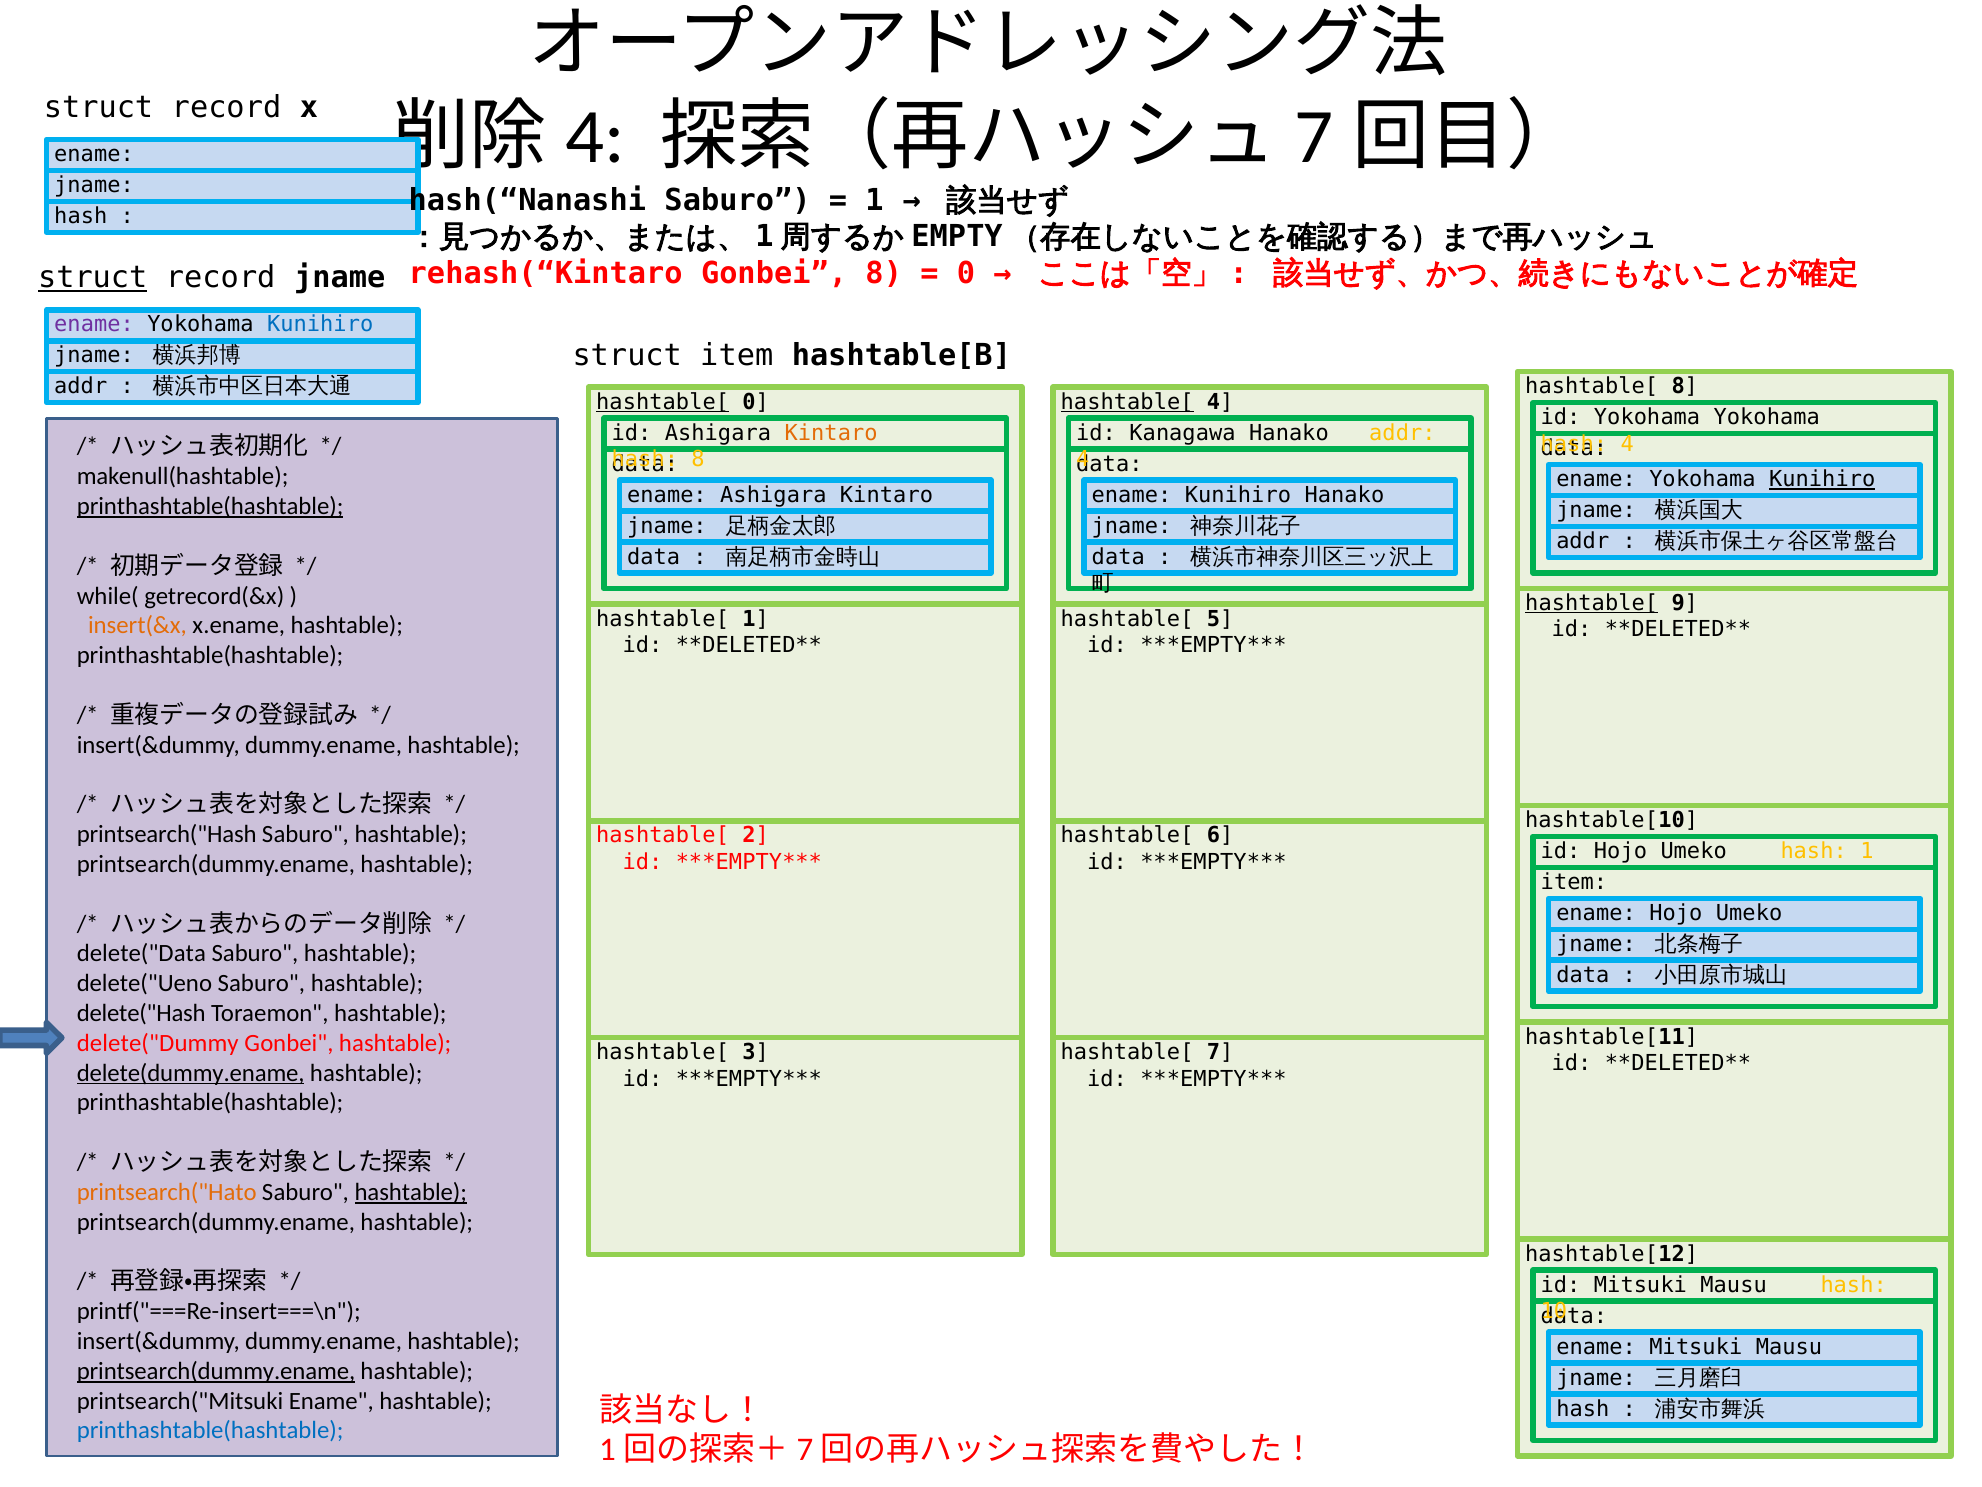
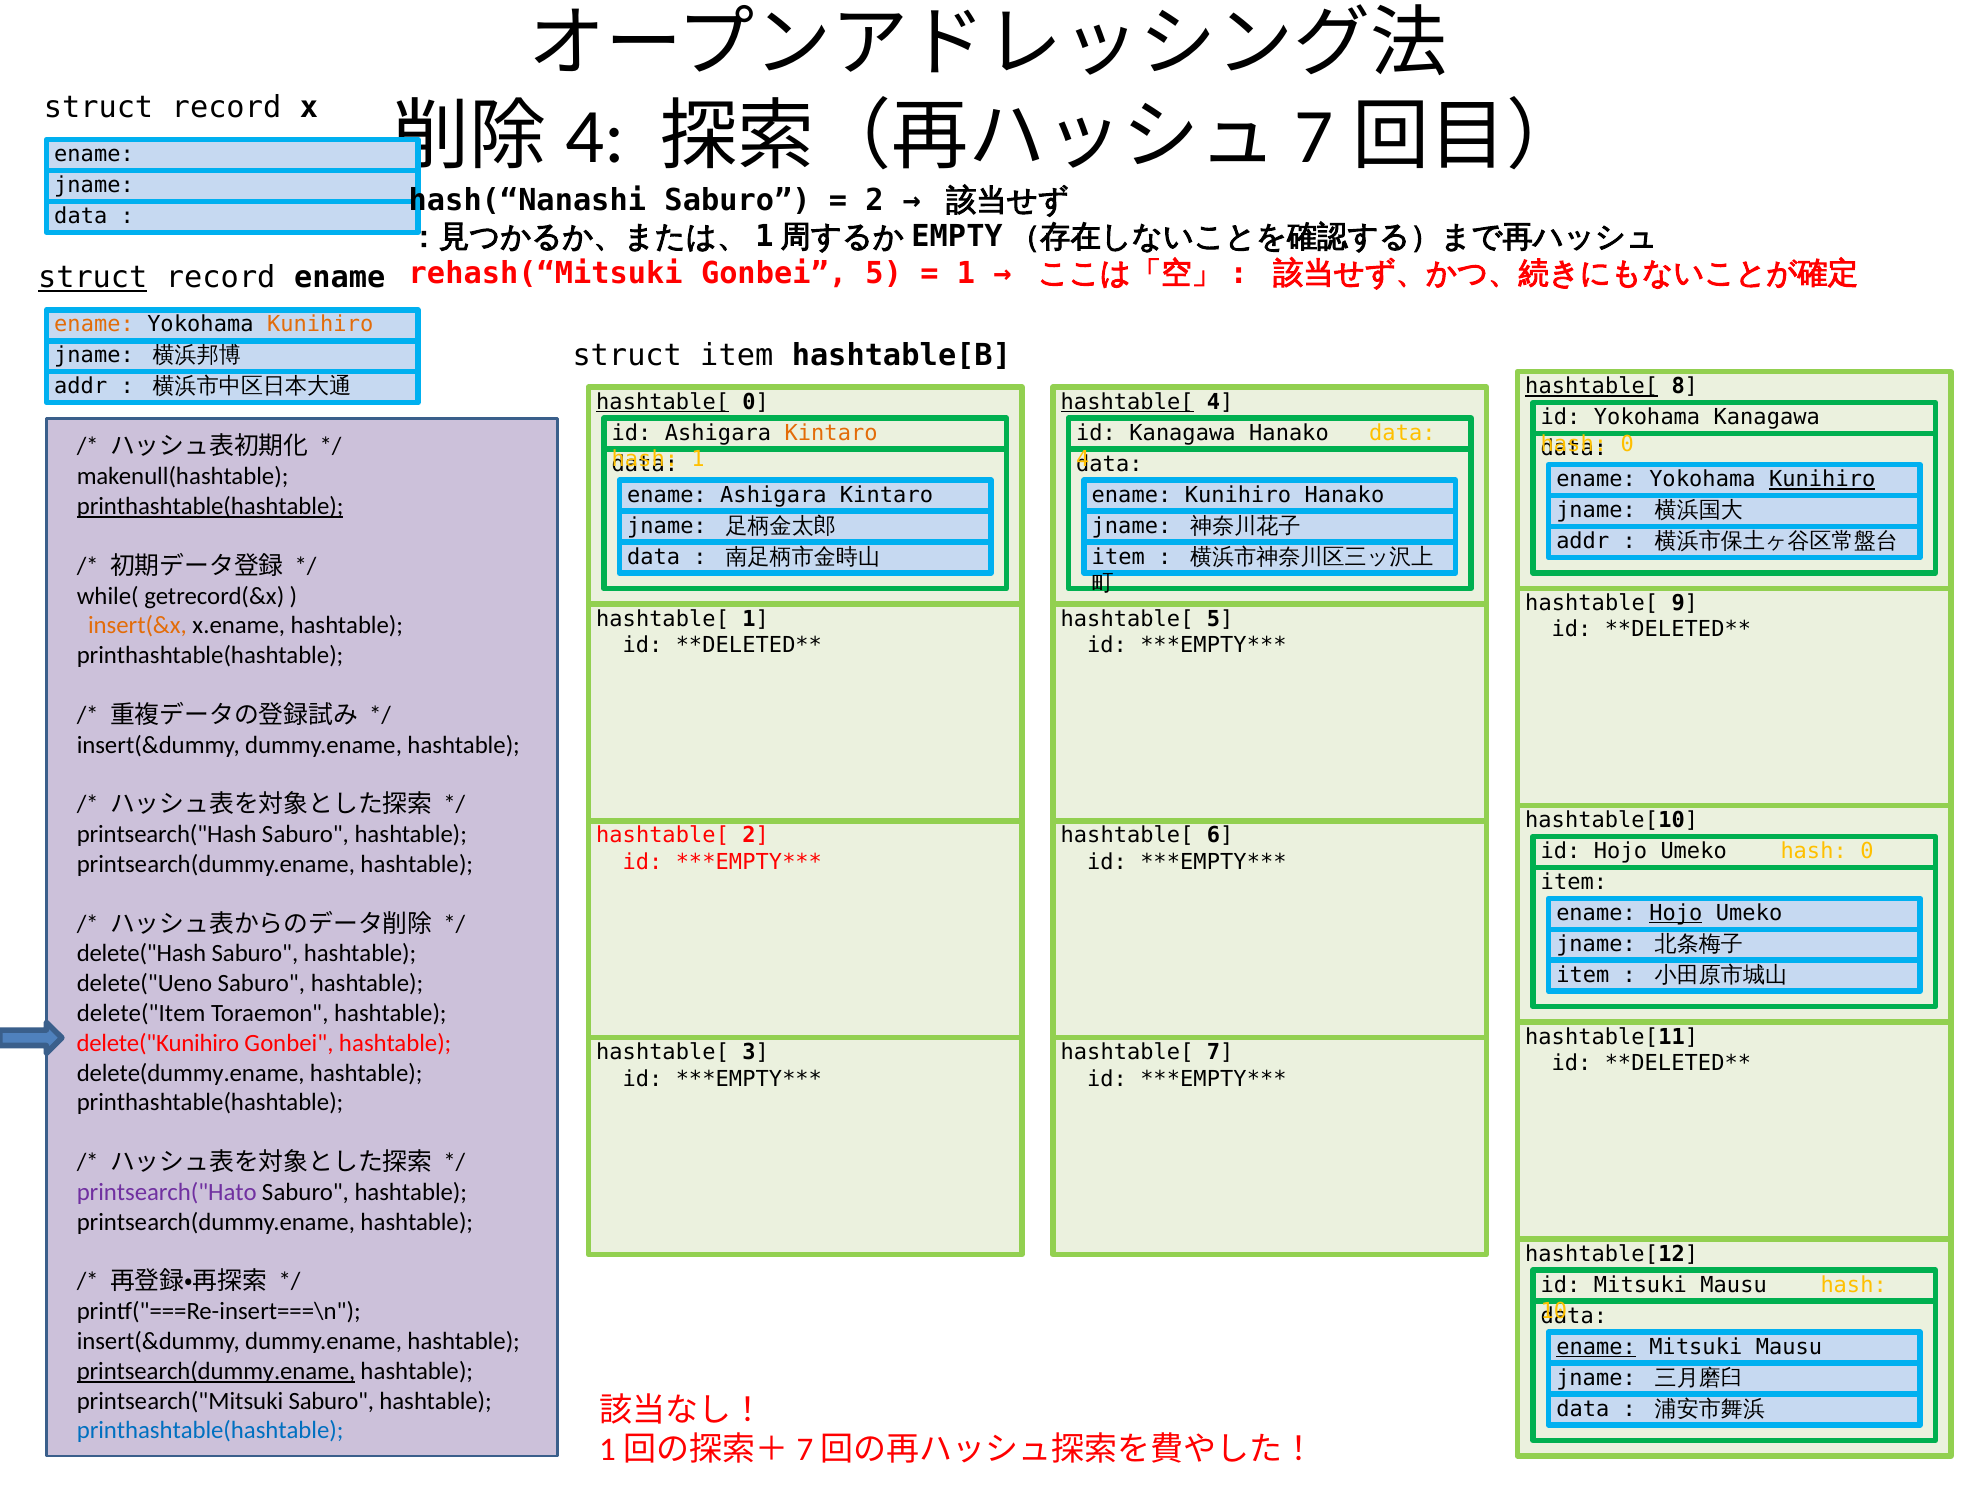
1: 1 -> 2 (875, 200)
hash: hash -> data (81, 216)
rehash(“Kintaro: rehash(“Kintaro -> rehash(“Mitsuki (546, 273)
Gonbei 8: 8 -> 5 (884, 273)
0: 0 -> 1 (966, 273)
record jname: jname -> ename (340, 278)
ename colour: purple -> orange (94, 324)
Kunihiro colour: blue -> orange (320, 324)
hashtable[ underline: none -> present (1592, 386)
Yokohama: Yokohama -> Kanagawa (1767, 417)
addr: addr -> data (1402, 433)
4: 4 -> 0 (1627, 444)
8: 8 -> 1 (698, 459)
data: data -> item (1118, 557)
hashtable[ underline: present -> none (1592, 603)
1: 1 -> 0 (1867, 851)
Hojo underline: none -> present (1676, 913)
delete("Data: delete("Data -> delete("Hash (141, 953)
data: data -> item (1583, 975)
delete("Hash: delete("Hash -> delete("Item (141, 1013)
delete("Dummy: delete("Dummy -> delete("Kunihiro (158, 1043)
delete(dummy.ename underline: present -> none (191, 1073)
printsearch("Hato colour: orange -> purple (167, 1192)
hashtable underline: present -> none (411, 1192)
ename underline: none -> present (1596, 1346)
printsearch("Mitsuki Ename: Ename -> Saburo (331, 1401)
hash: hash -> data (1583, 1408)
